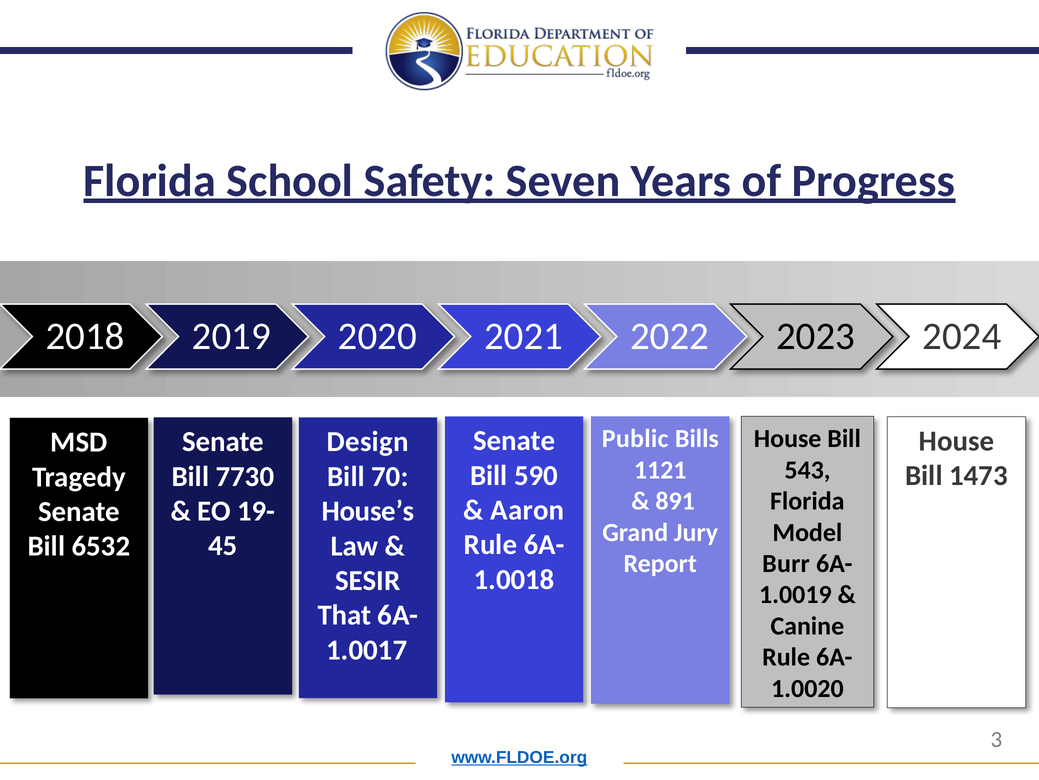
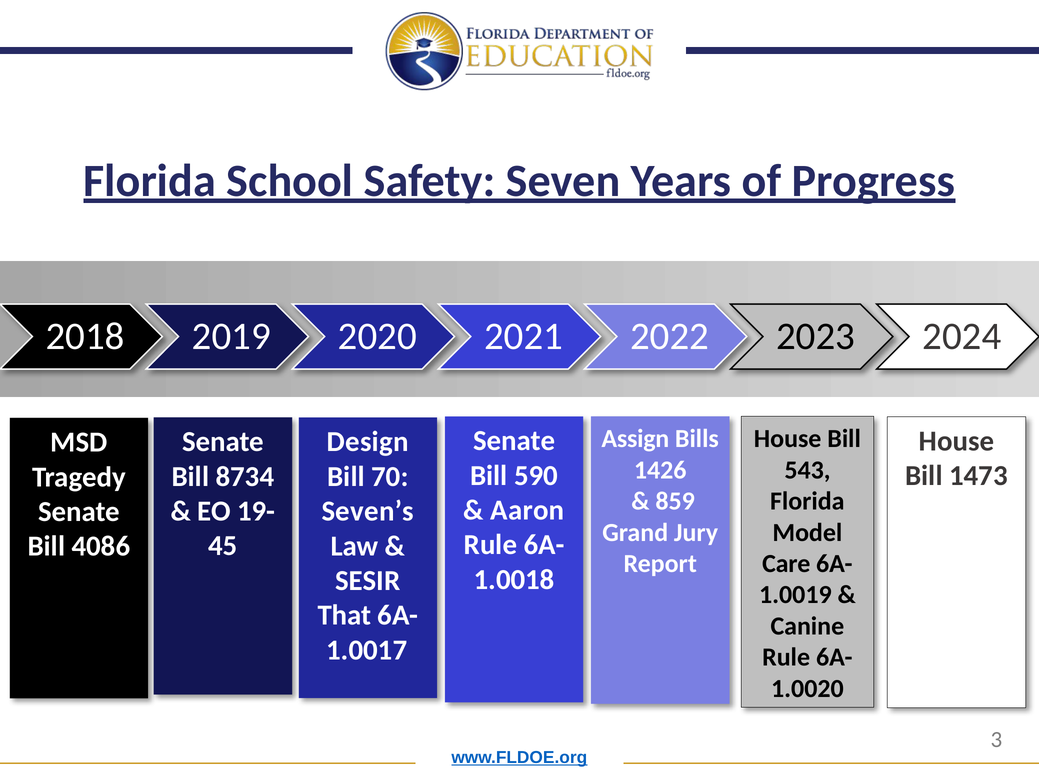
Public: Public -> Assign (635, 438)
1121: 1121 -> 1426 (660, 470)
7730: 7730 -> 8734 (245, 476)
891: 891 -> 859 (675, 501)
House’s: House’s -> Seven’s (368, 511)
6532: 6532 -> 4086 (101, 546)
Burr: Burr -> Care (786, 563)
